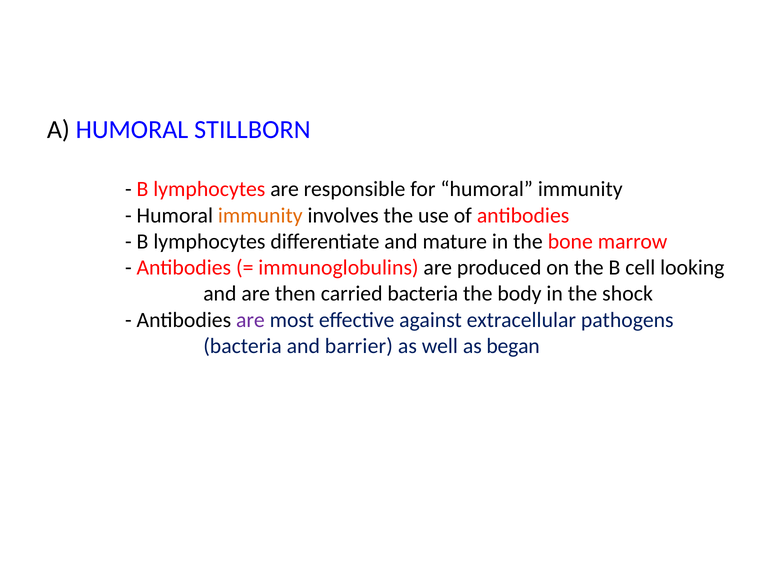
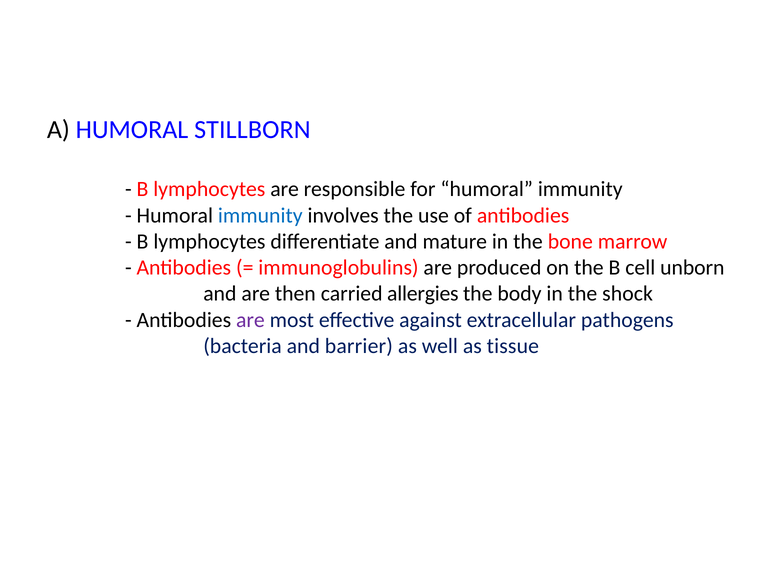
immunity colour: orange -> blue (260, 215)
looking: looking -> unborn (692, 267)
carried bacteria: bacteria -> allergies (423, 294)
began: began -> tissue (513, 346)
